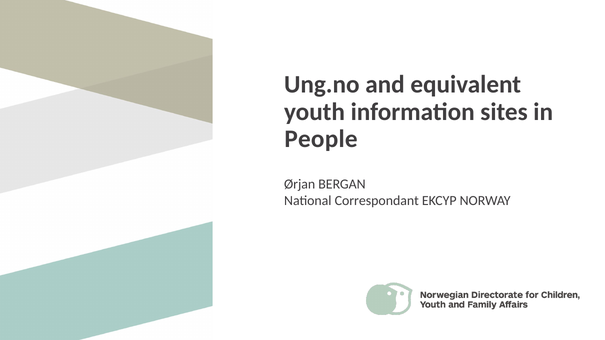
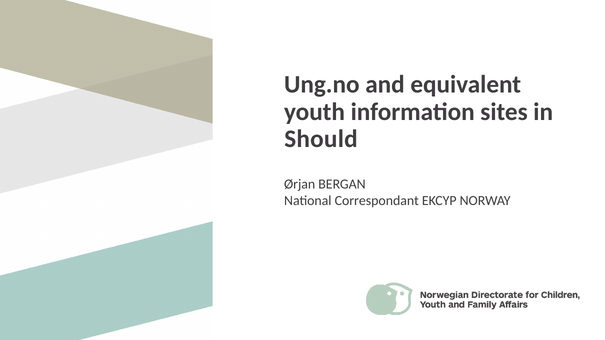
People: People -> Should (321, 139)
